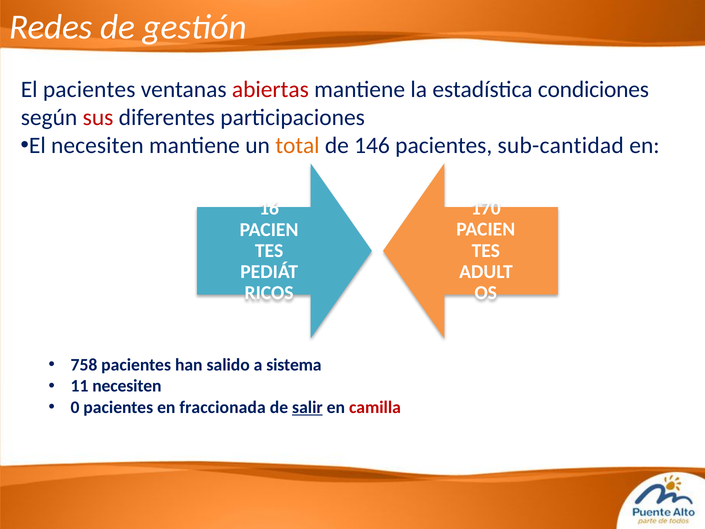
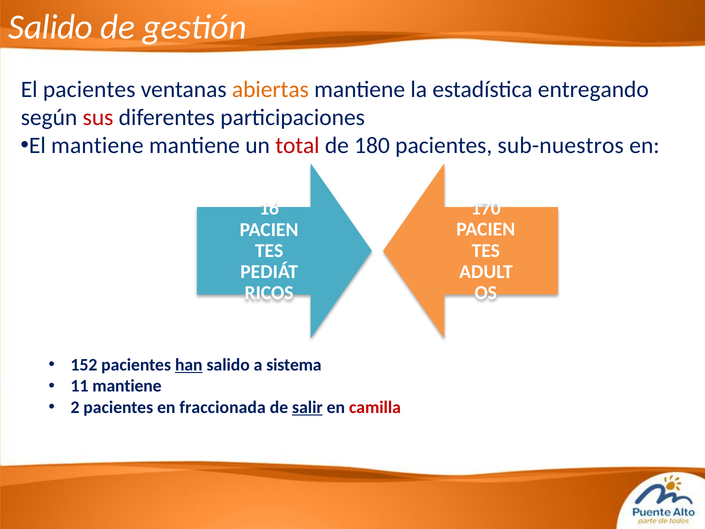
Redes: Redes -> Salido (51, 27)
abiertas colour: red -> orange (270, 89)
condiciones: condiciones -> entregando (593, 89)
El necesiten: necesiten -> mantiene (97, 146)
total colour: orange -> red (297, 146)
146: 146 -> 180 (372, 146)
sub-cantidad: sub-cantidad -> sub-nuestros (561, 146)
758: 758 -> 152 (84, 365)
han underline: none -> present (189, 365)
11 necesiten: necesiten -> mantiene (127, 386)
0: 0 -> 2 (75, 407)
